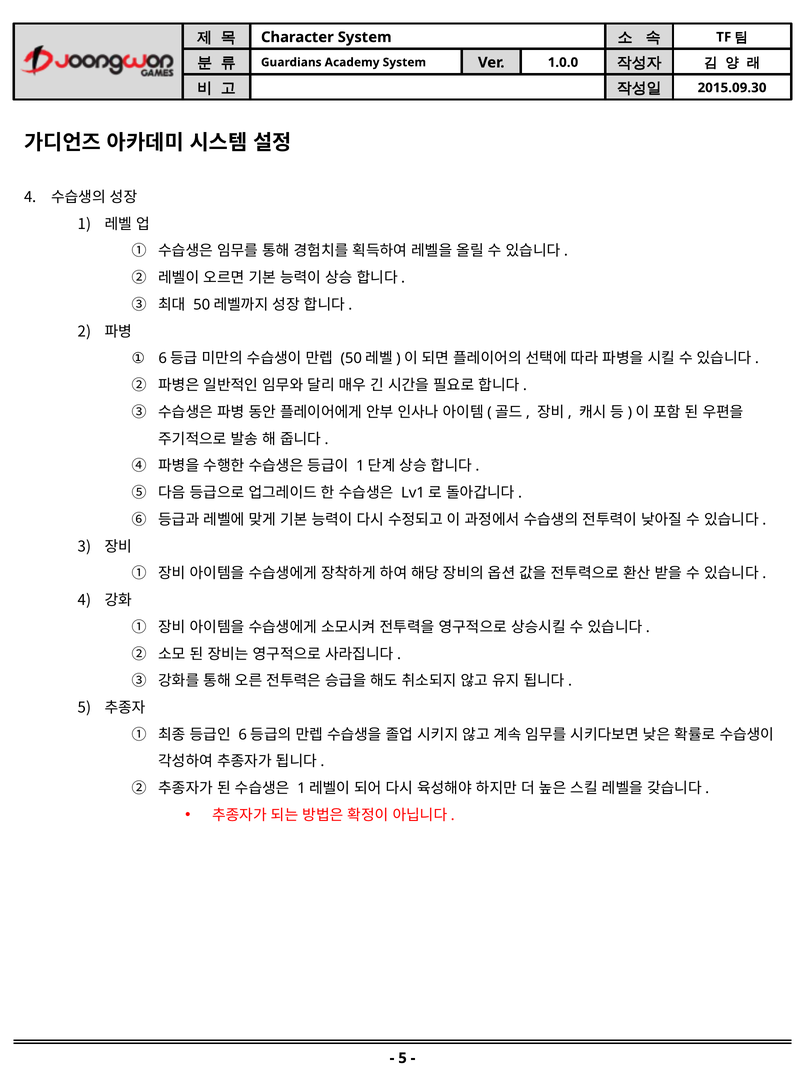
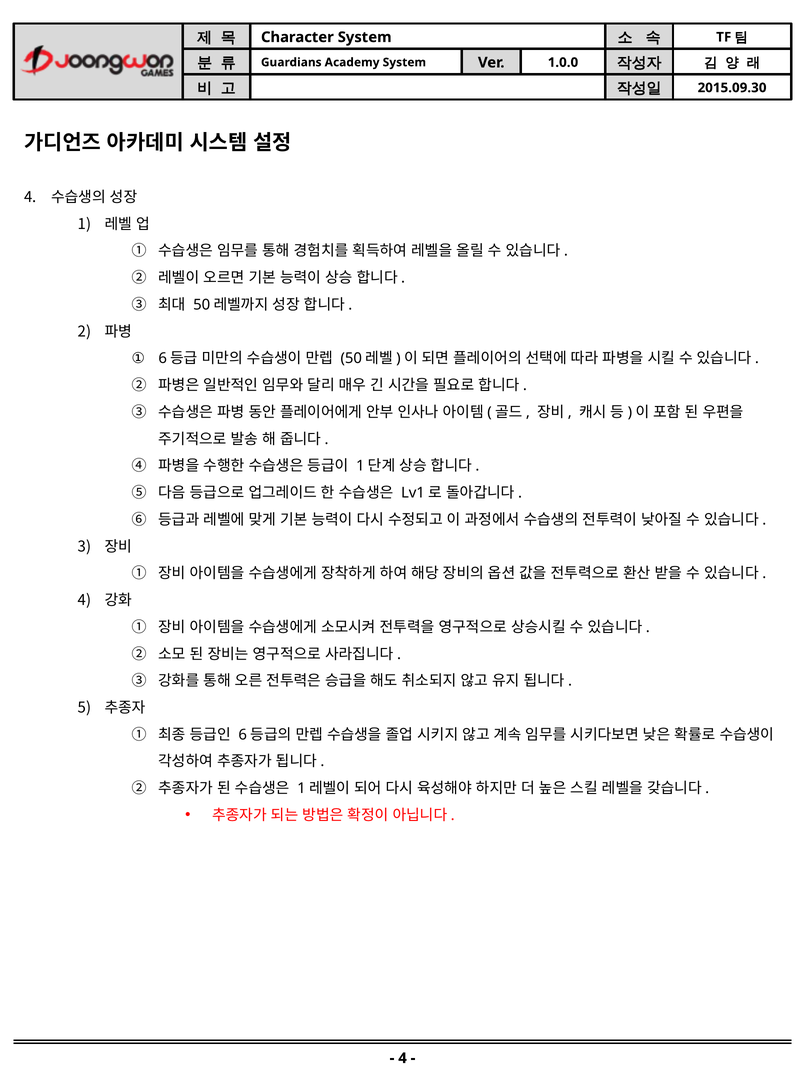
5: 5 -> 4 (403, 1058)
